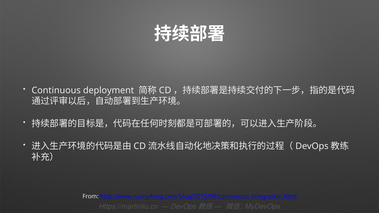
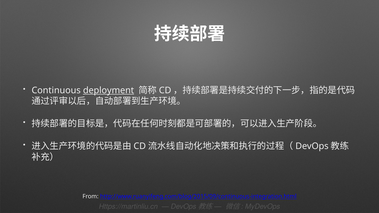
deployment underline: none -> present (109, 90)
